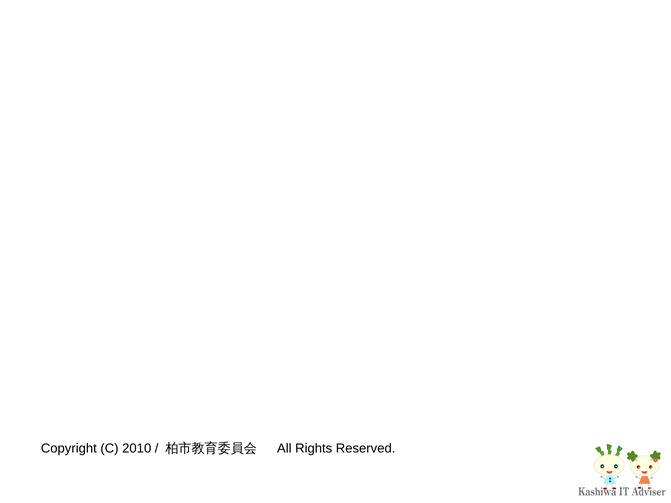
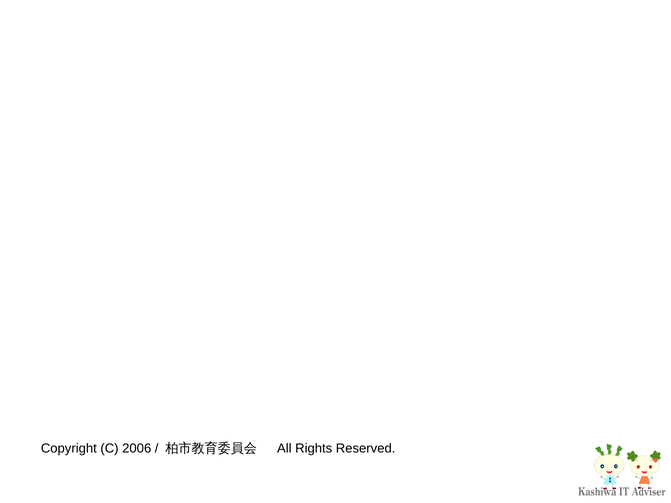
2010: 2010 -> 2006 (137, 449)
